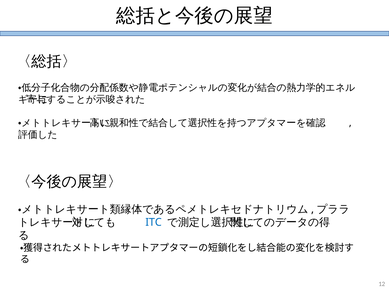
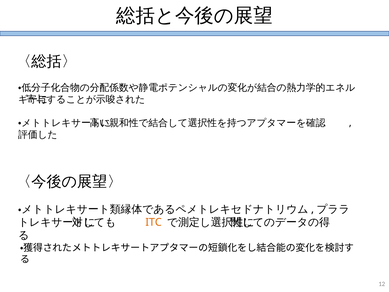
ITC colour: blue -> orange (154, 222)
